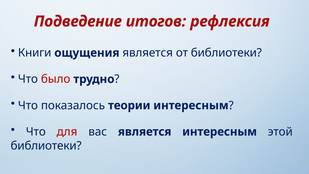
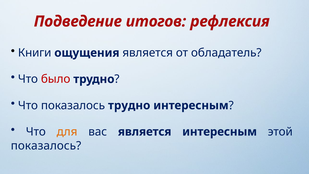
от библиотеки: библиотеки -> обладатель (226, 53)
показалось теории: теории -> трудно (129, 105)
для colour: red -> orange (67, 132)
библиотеки: библиотеки -> показалось (46, 146)
